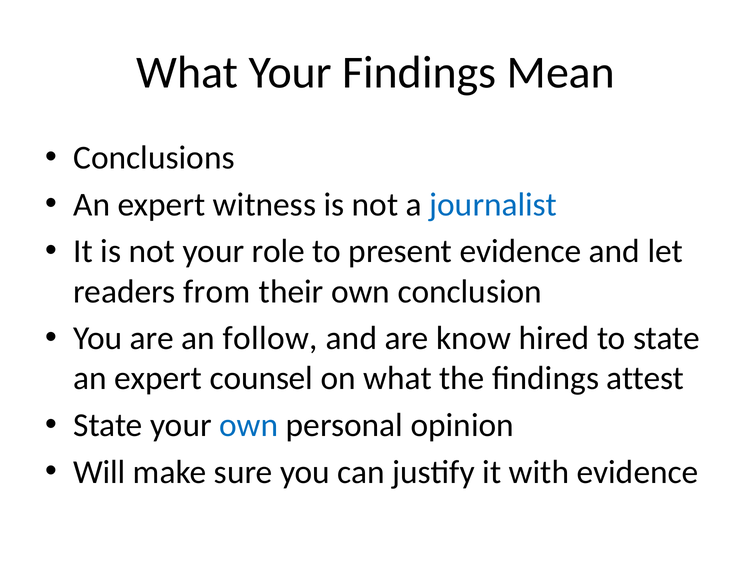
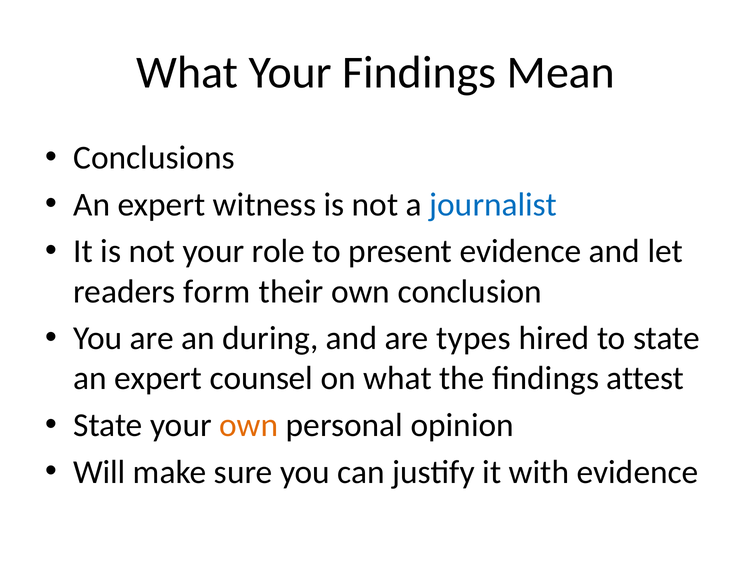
from: from -> form (217, 291)
follow: follow -> during (270, 338)
know: know -> types (474, 338)
own colour: blue -> orange (249, 425)
